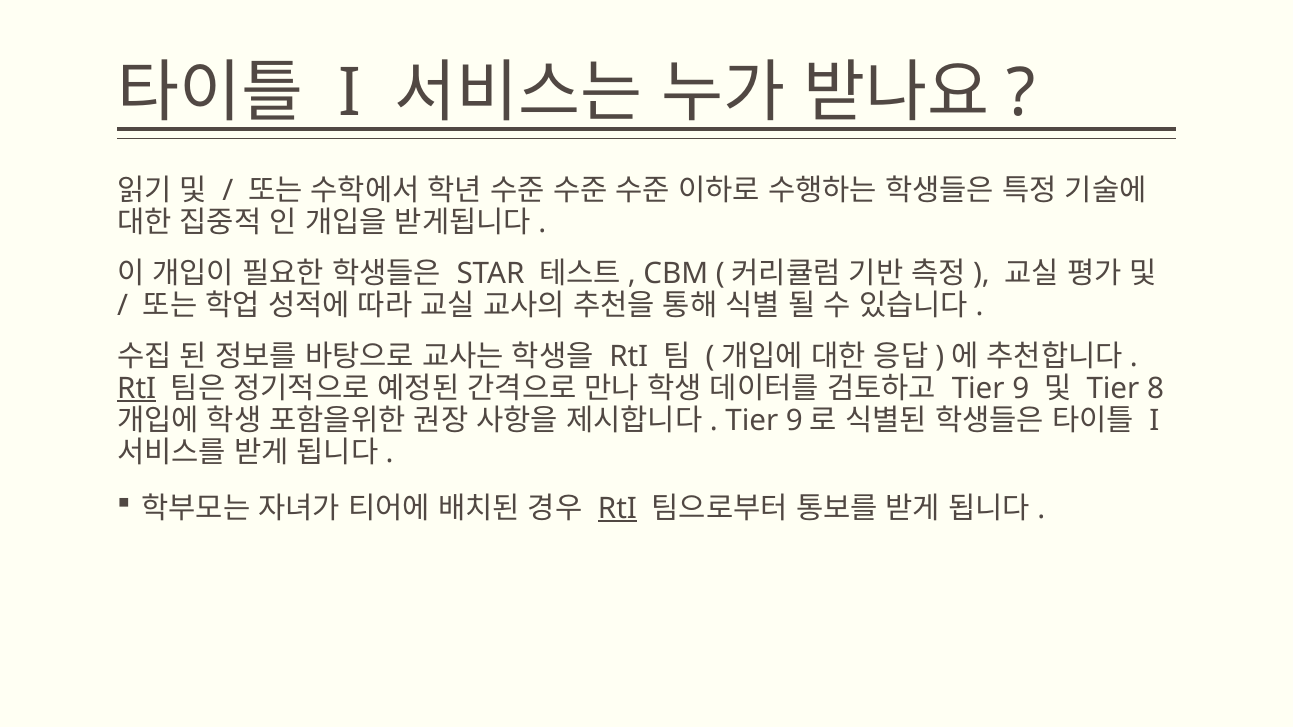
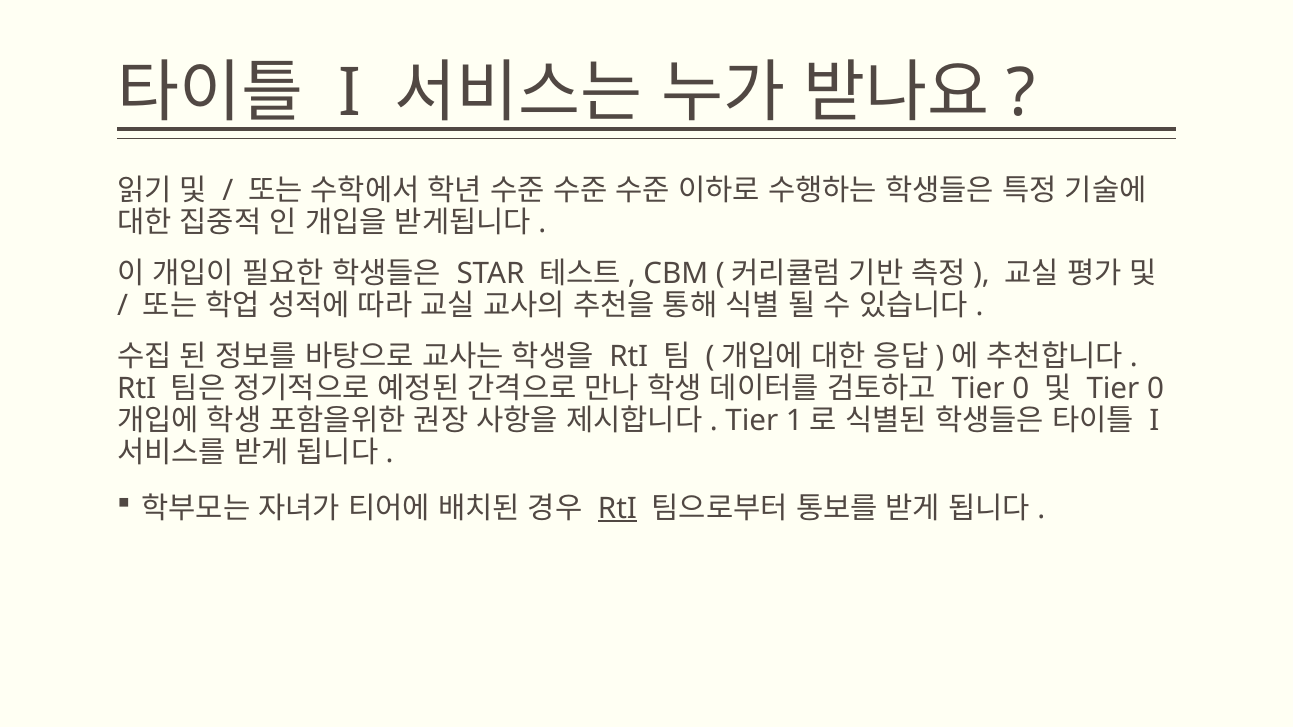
RtI underline: present -> none (137, 389)
9: 9 -> 0 (1021, 389)
8: 8 -> 0 (1156, 389)
9: 9 -> 1 (794, 420)
